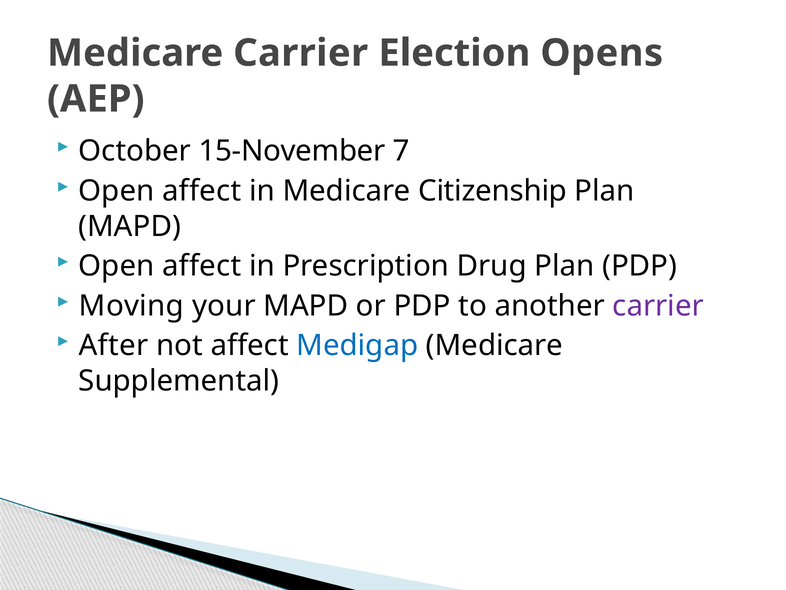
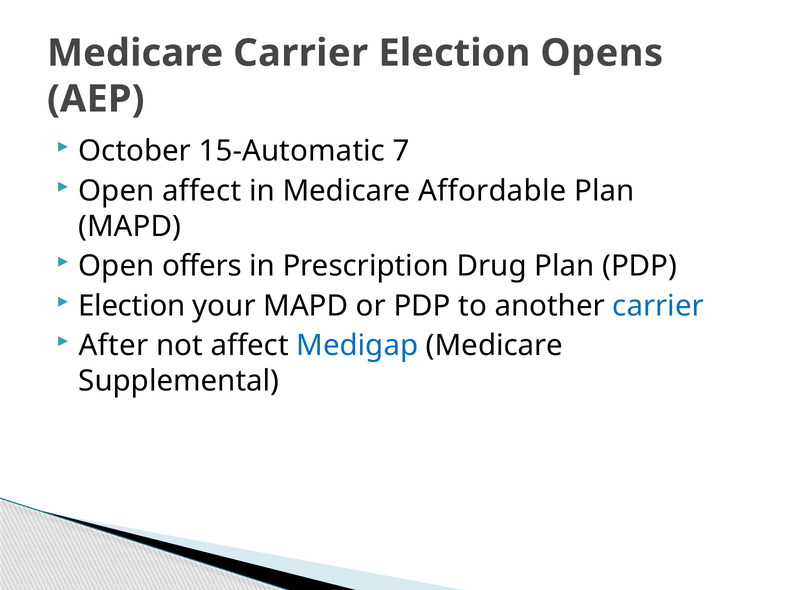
15-November: 15-November -> 15-Automatic (292, 151)
Citizenship: Citizenship -> Affordable (492, 191)
affect: affect -> offers (202, 266)
Moving: Moving -> Election (132, 306)
carrier colour: purple -> blue (658, 306)
